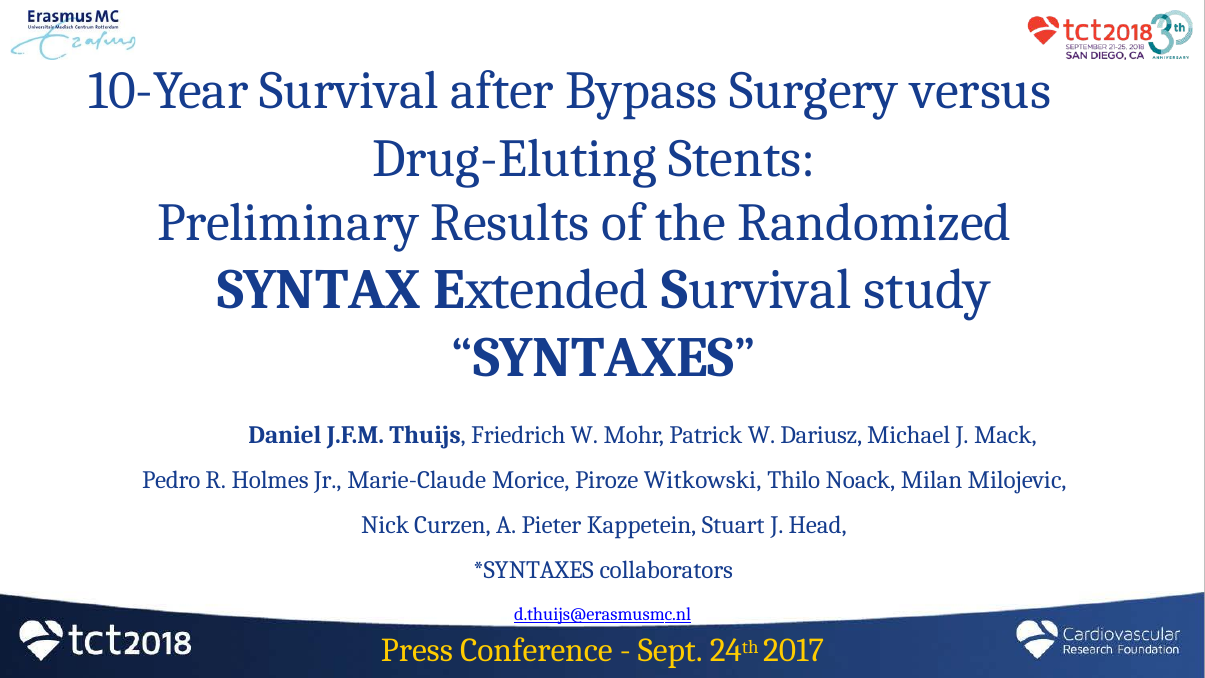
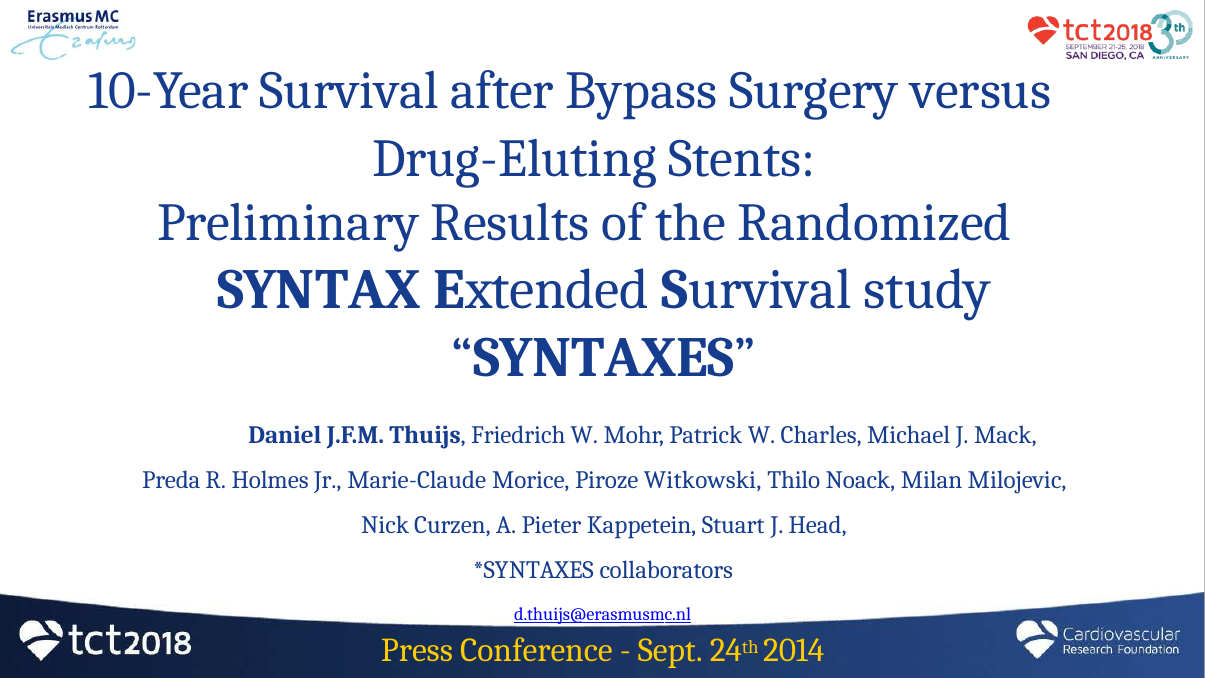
Dariusz: Dariusz -> Charles (821, 435)
Pedro: Pedro -> Preda (171, 480)
2017: 2017 -> 2014 (794, 651)
